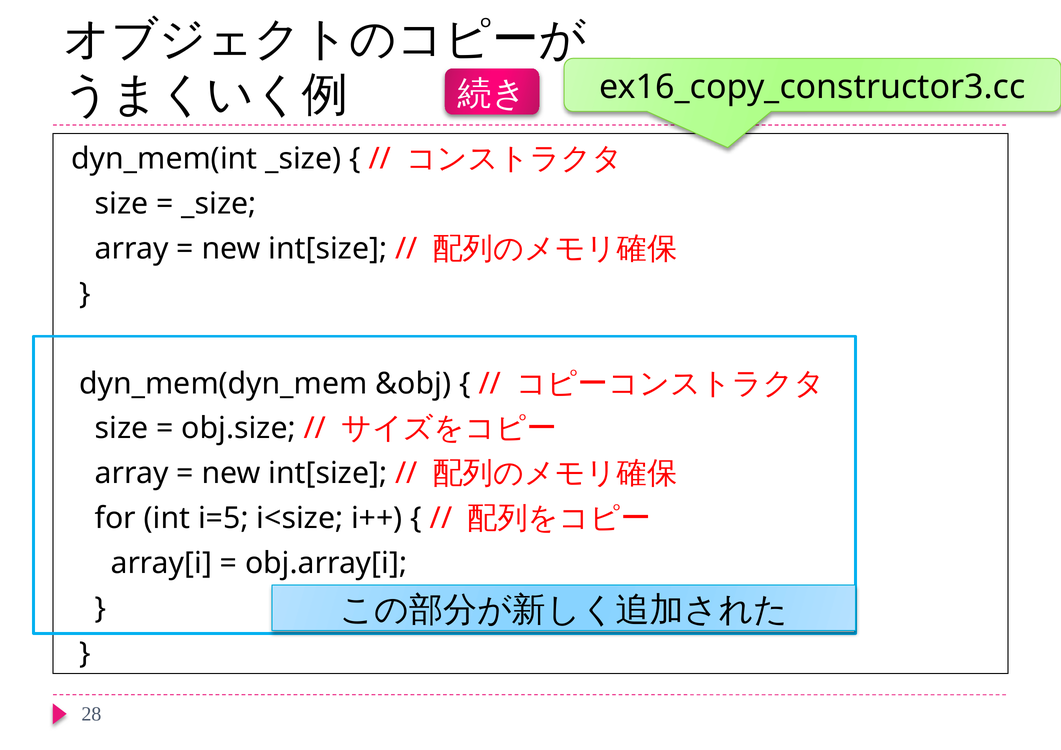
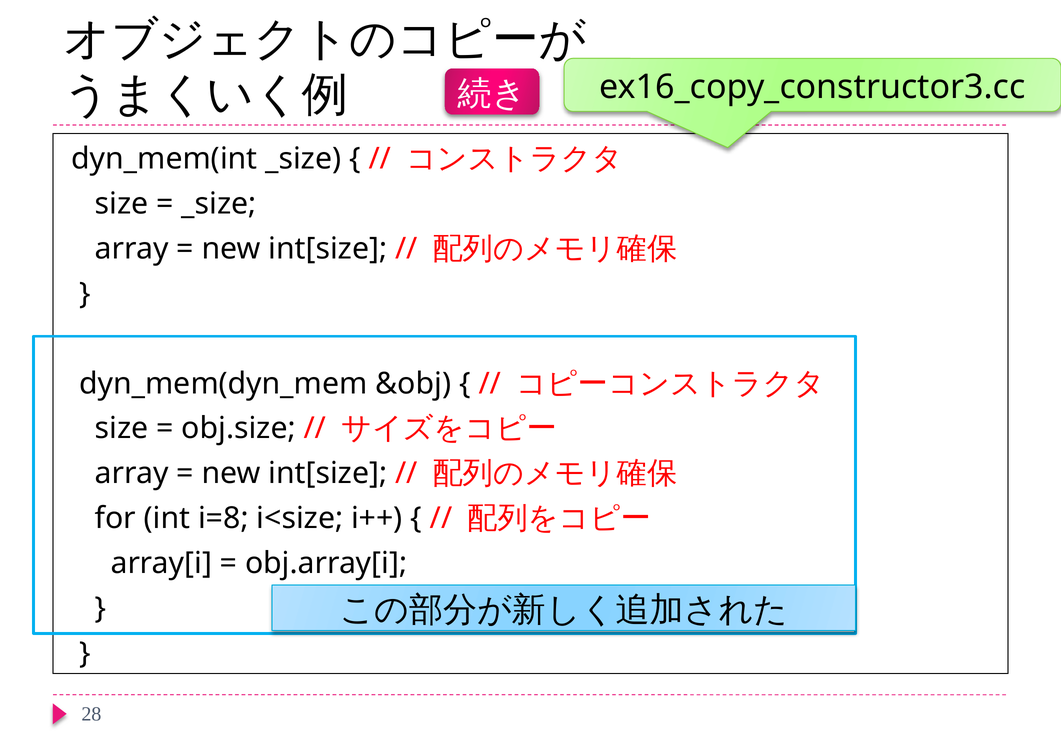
i=5: i=5 -> i=8 (223, 519)
